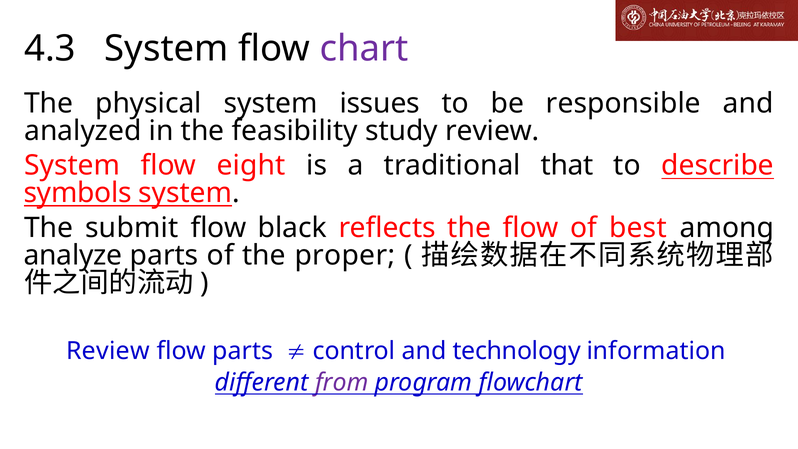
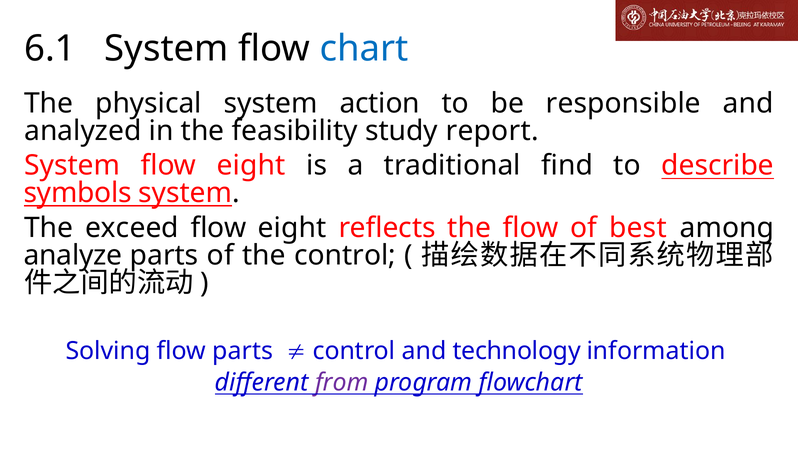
4.3: 4.3 -> 6.1 (50, 48)
chart colour: purple -> blue (364, 48)
issues: issues -> action (380, 103)
study review: review -> report (492, 131)
that: that -> find (567, 166)
submit: submit -> exceed (132, 228)
black: black -> eight (292, 228)
the proper: proper -> control (345, 255)
Review: Review -> Solving (108, 351)
